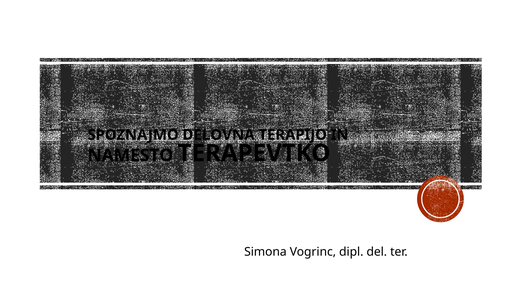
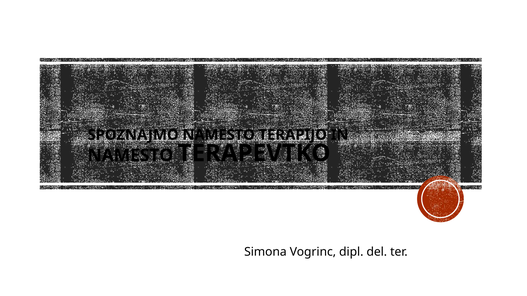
SPOZNAJMO DELOVNA: DELOVNA -> NAMESTO (219, 135)
